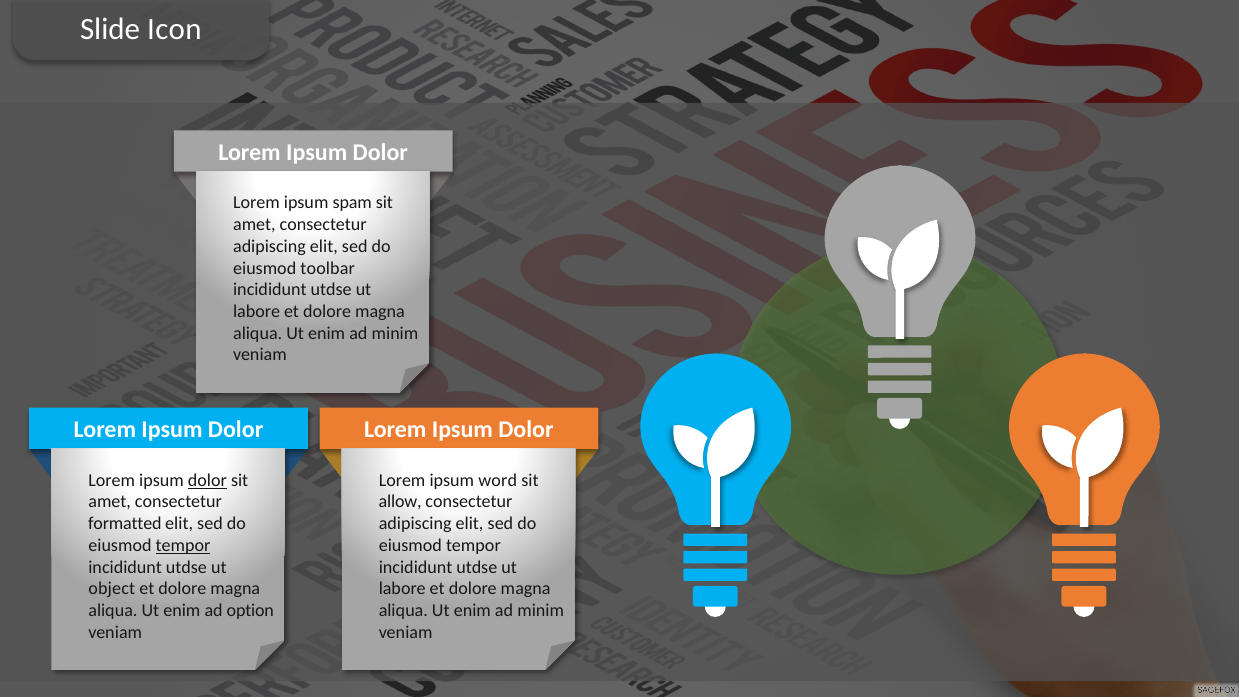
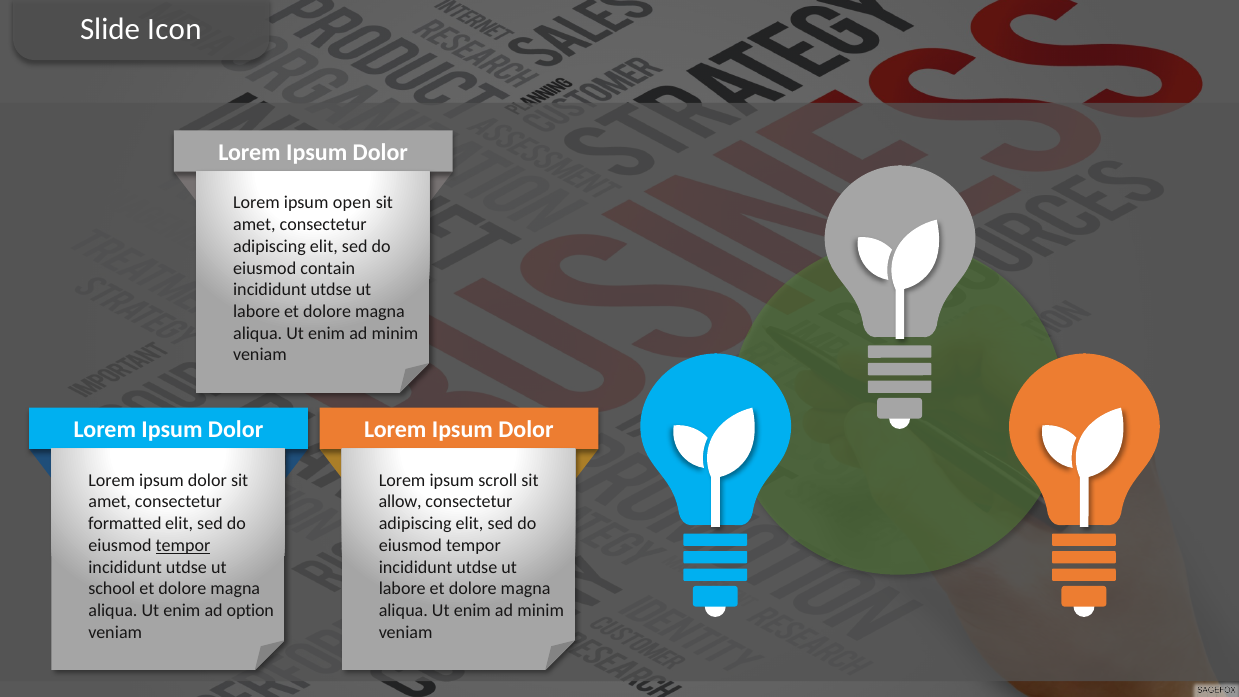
spam: spam -> open (352, 203)
toolbar: toolbar -> contain (328, 268)
dolor underline: present -> none (207, 480)
word: word -> scroll (498, 480)
object: object -> school (112, 589)
